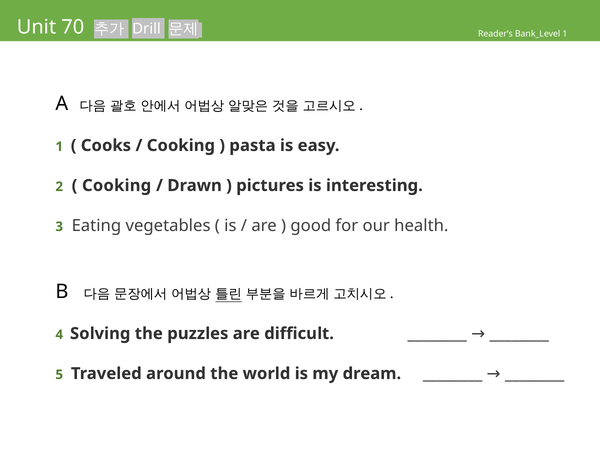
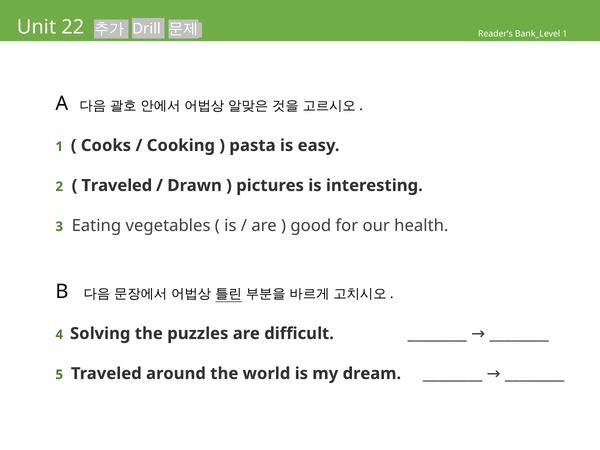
70: 70 -> 22 (73, 27)
Cooking: Cooking -> Traveled (117, 186)
